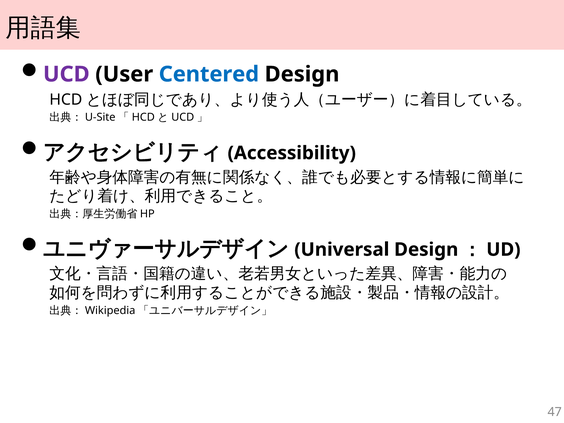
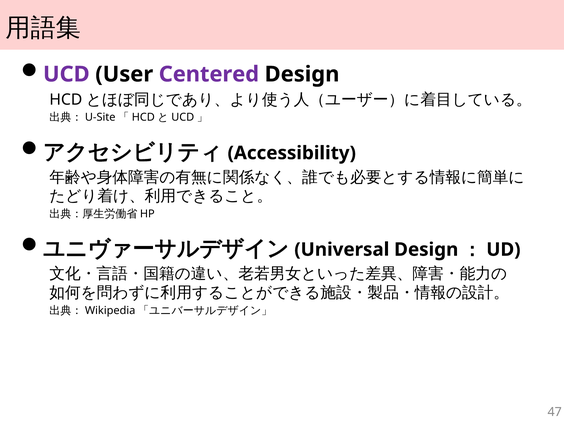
Centered colour: blue -> purple (209, 74)
